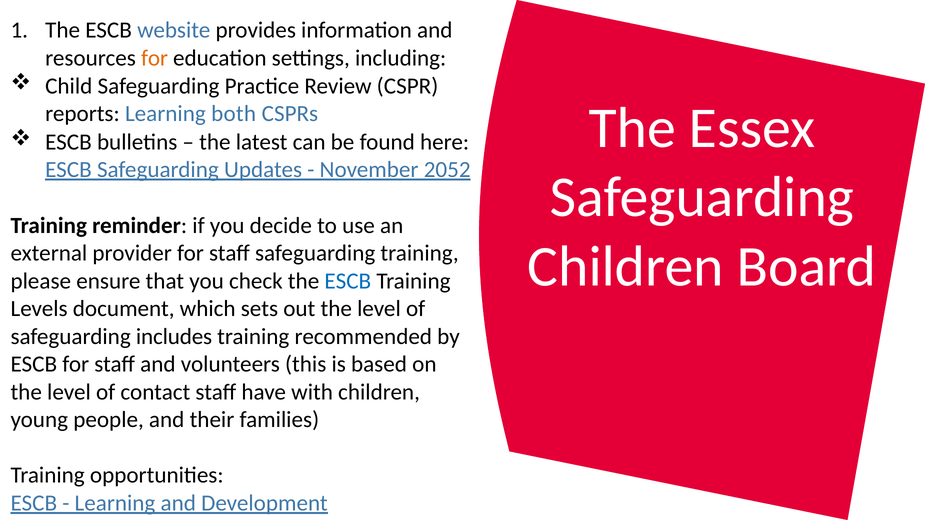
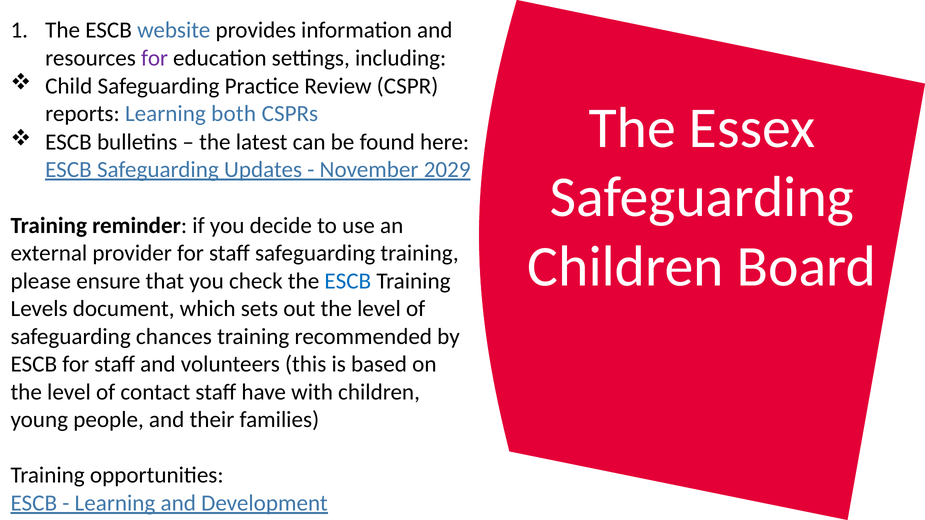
for colour: orange -> purple (155, 58)
2052: 2052 -> 2029 (447, 170)
includes: includes -> chances (174, 337)
